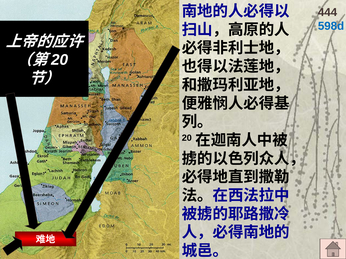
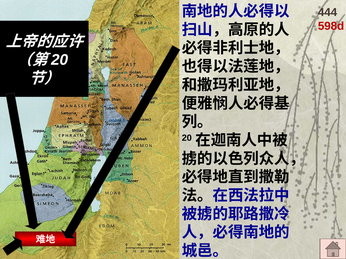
598d colour: blue -> red (331, 26)
